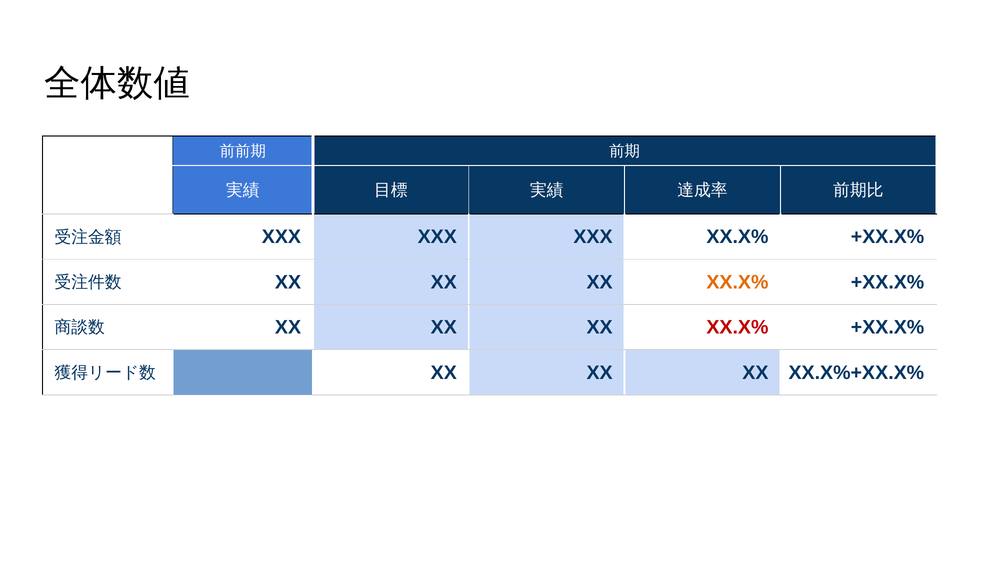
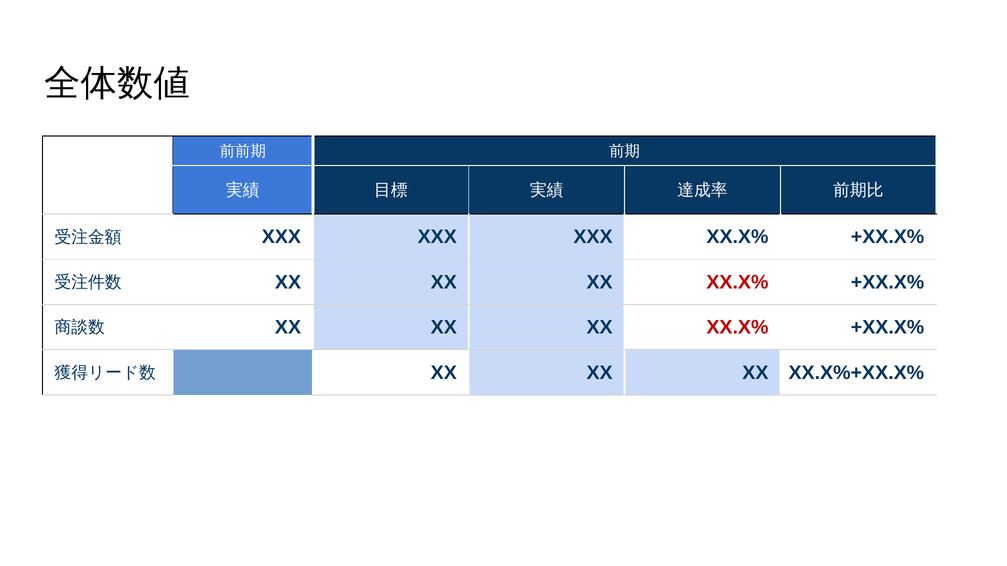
XX.X% colour: orange -> red (737, 282)
